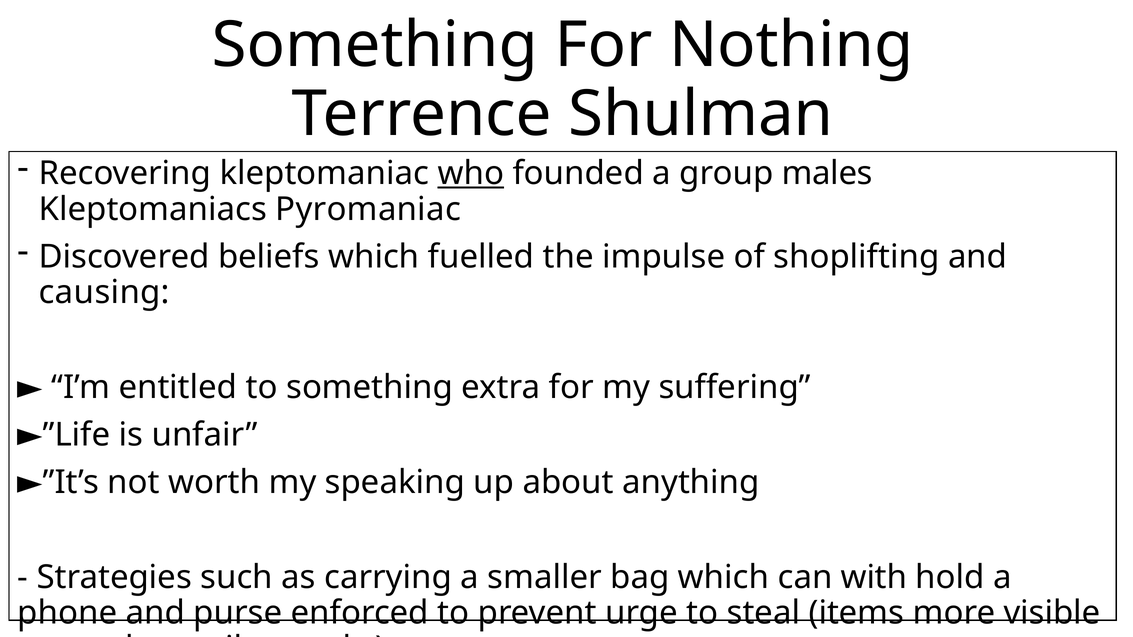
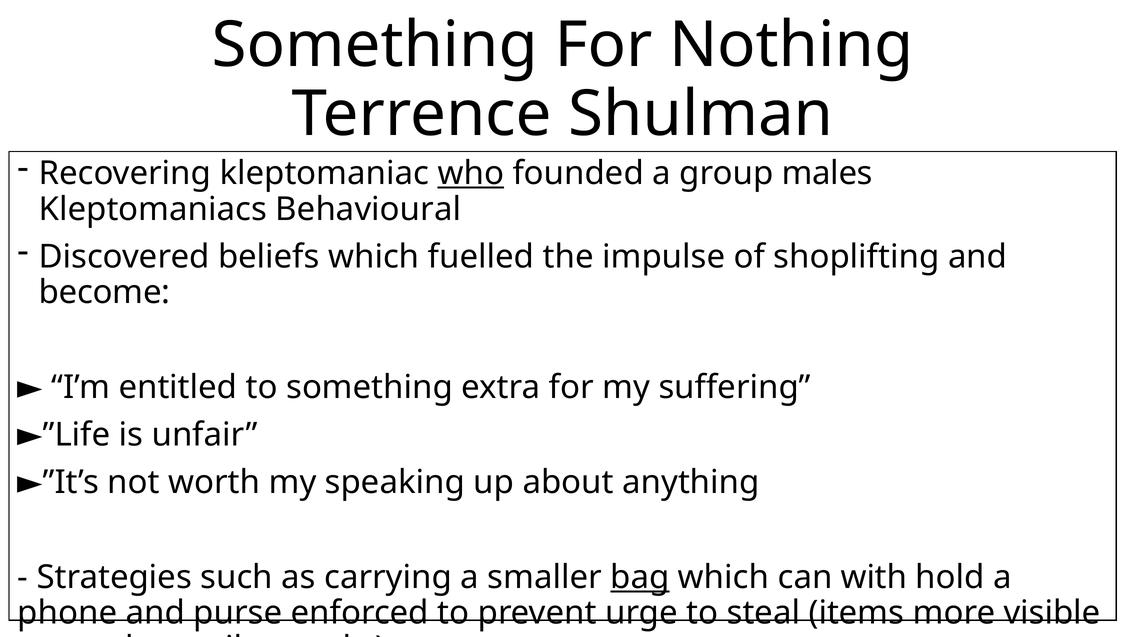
Pyromaniac: Pyromaniac -> Behavioural (368, 209)
causing: causing -> become (105, 292)
bag underline: none -> present (640, 577)
